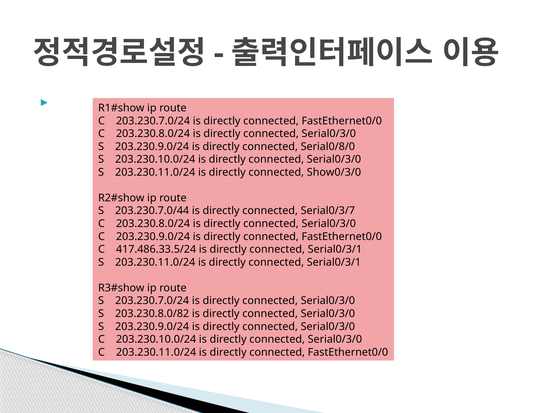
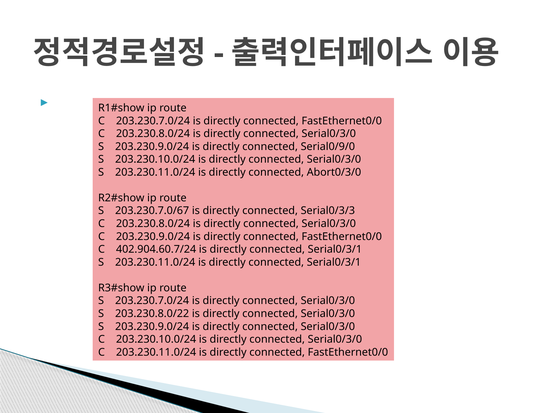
Serial0/8/0: Serial0/8/0 -> Serial0/9/0 (328, 147)
Show0/3/0: Show0/3/0 -> Abort0/3/0 (334, 172)
203.230.7.0/44: 203.230.7.0/44 -> 203.230.7.0/67 (152, 211)
Serial0/3/7: Serial0/3/7 -> Serial0/3/3 (328, 211)
417.486.33.5/24: 417.486.33.5/24 -> 402.904.60.7/24 (156, 250)
203.230.8.0/82: 203.230.8.0/82 -> 203.230.8.0/22 (152, 314)
